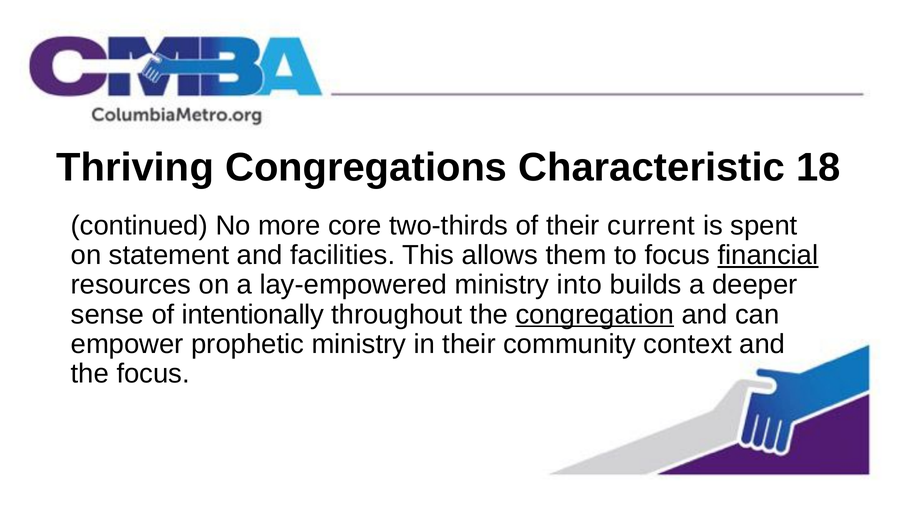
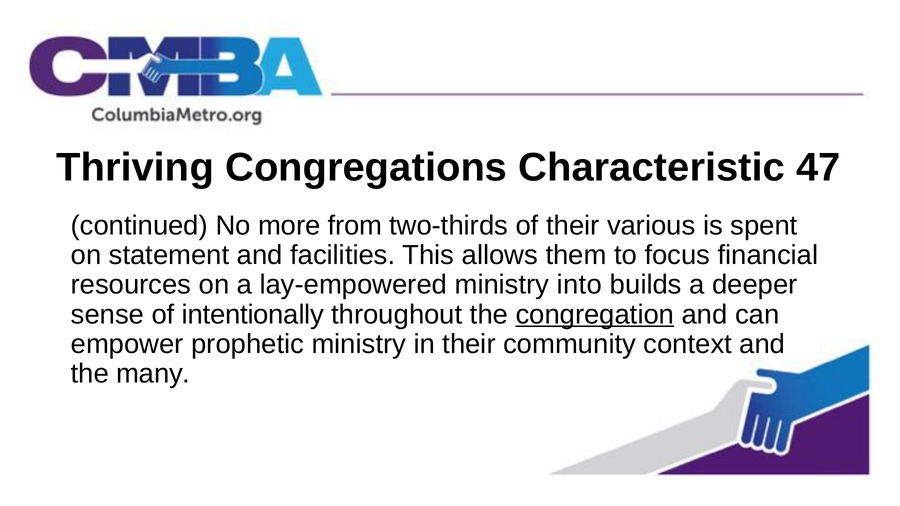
18: 18 -> 47 (818, 168)
core: core -> from (355, 226)
current: current -> various (651, 226)
financial underline: present -> none (768, 255)
the focus: focus -> many (153, 374)
